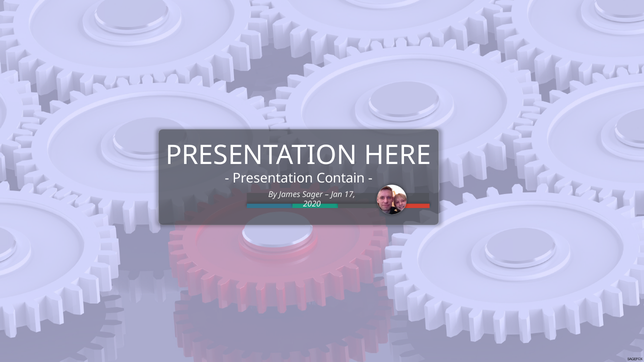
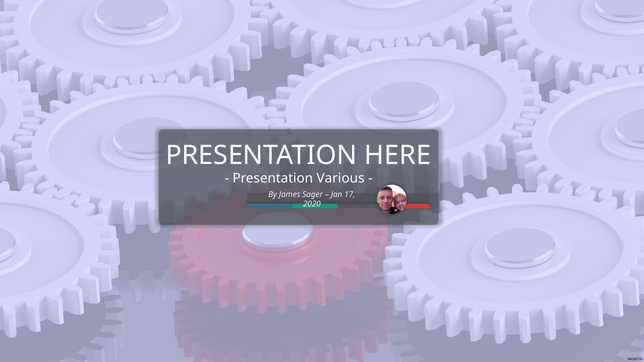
Contain: Contain -> Various (341, 179)
